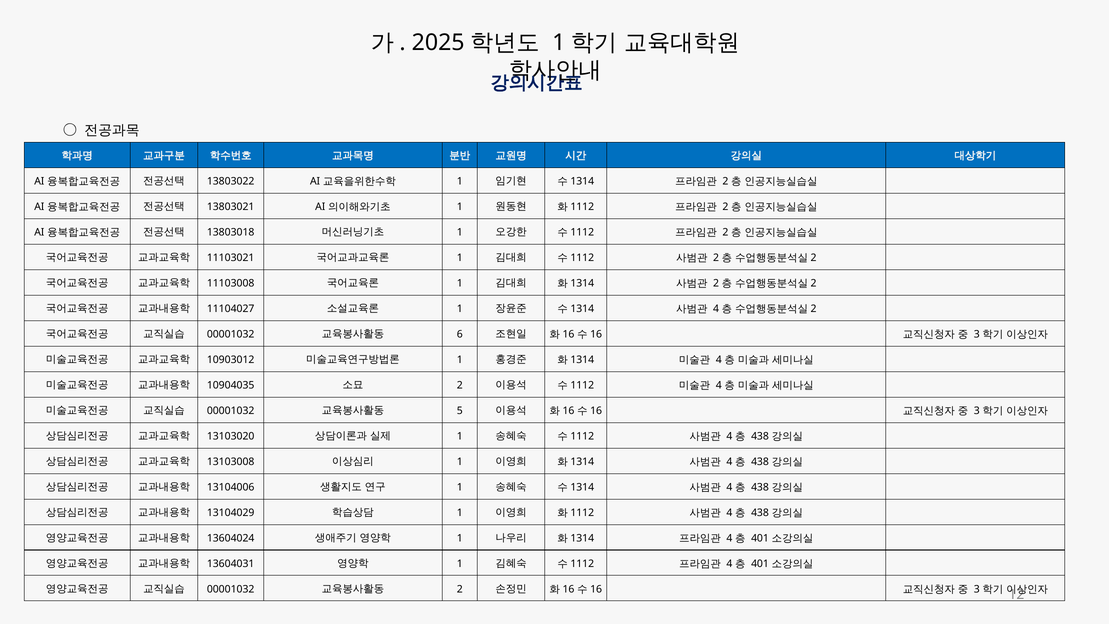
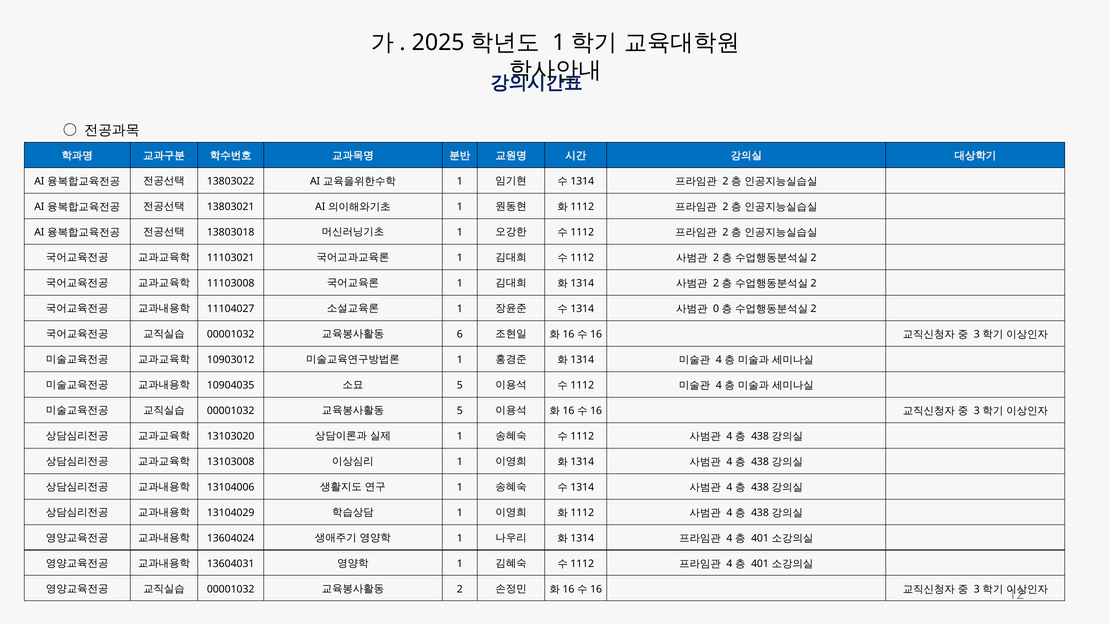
4: 4 -> 0 (716, 309)
2: 2 -> 5 (460, 385)
